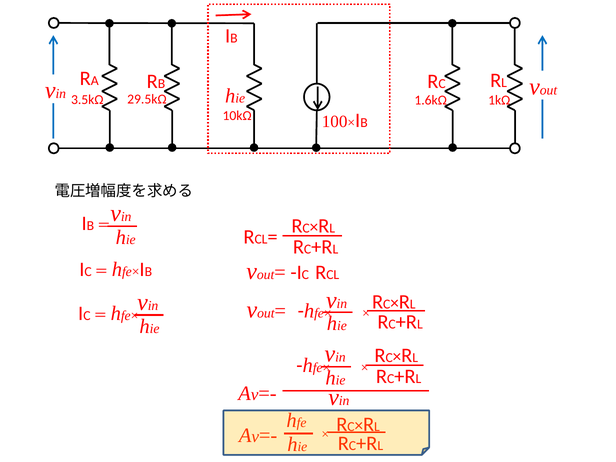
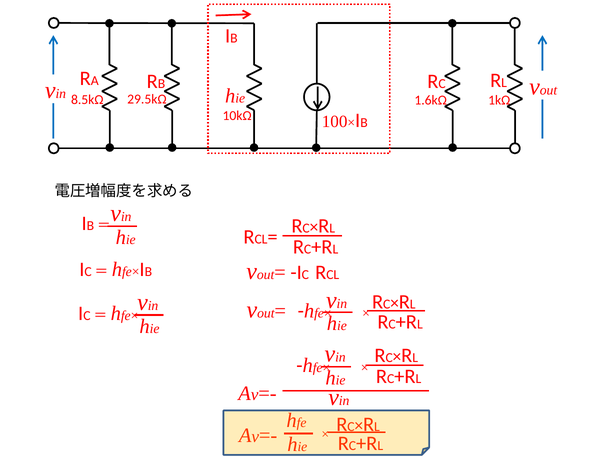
3.5kΩ: 3.5kΩ -> 8.5kΩ (87, 100)
